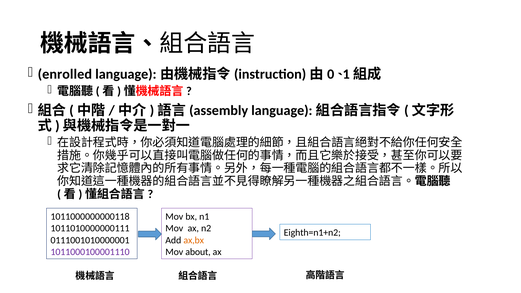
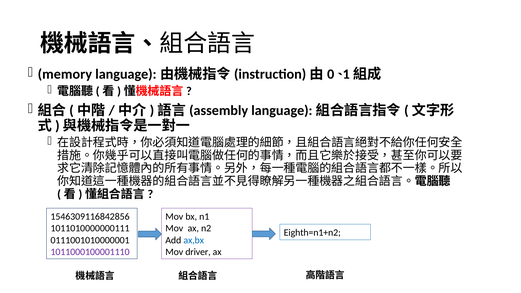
enrolled: enrolled -> memory (65, 74)
1011000000000118: 1011000000000118 -> 1546309116842856 (90, 217)
ax,bx colour: orange -> blue (194, 240)
about: about -> driver (198, 252)
